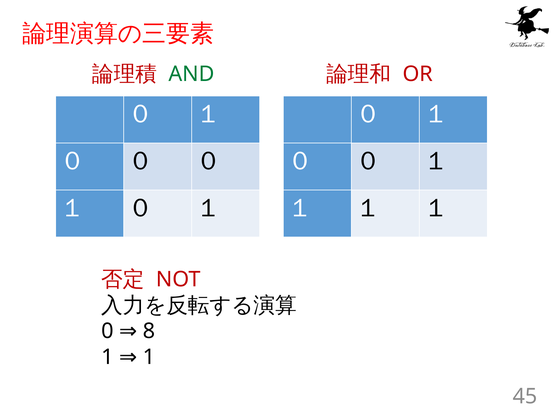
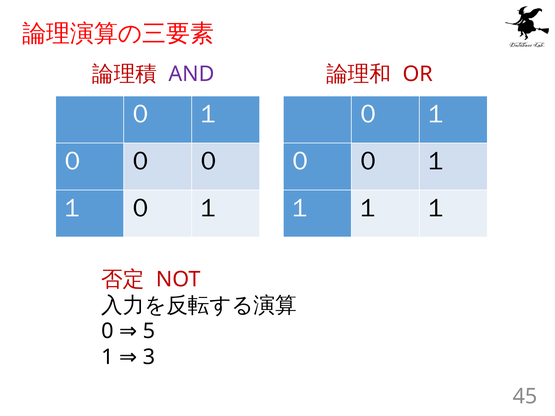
AND colour: green -> purple (191, 74)
8: 8 -> 5 (149, 331)
1 1: 1 -> 3 (149, 357)
